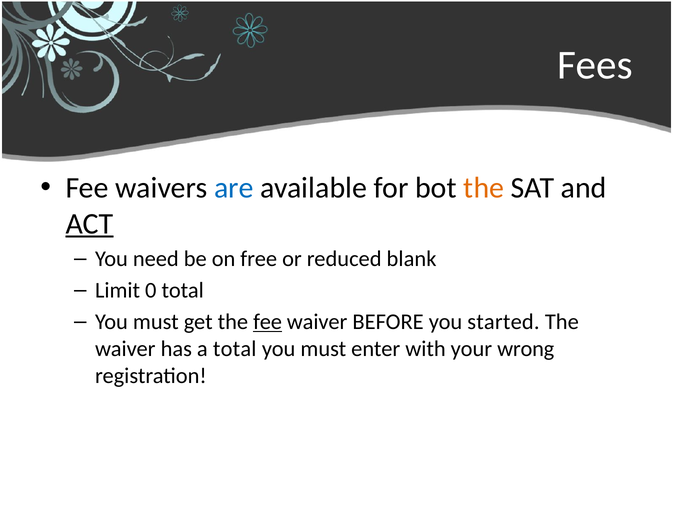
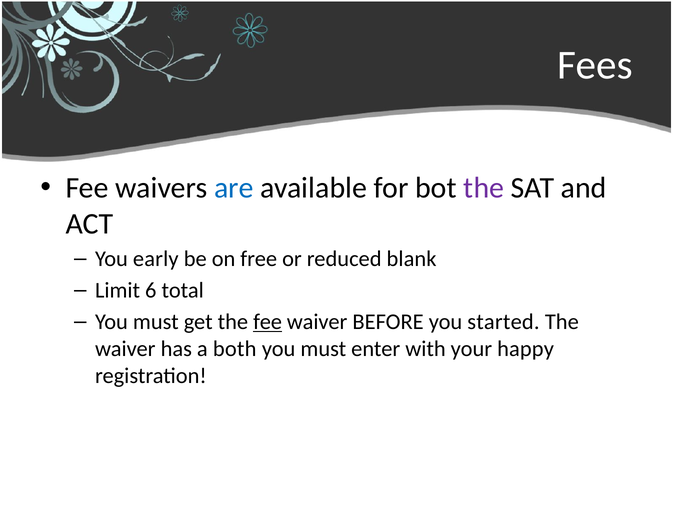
the colour: orange -> purple (484, 188)
ACT underline: present -> none (90, 224)
need: need -> early (156, 259)
0: 0 -> 6 (151, 290)
a total: total -> both (235, 349)
wrong: wrong -> happy (526, 349)
